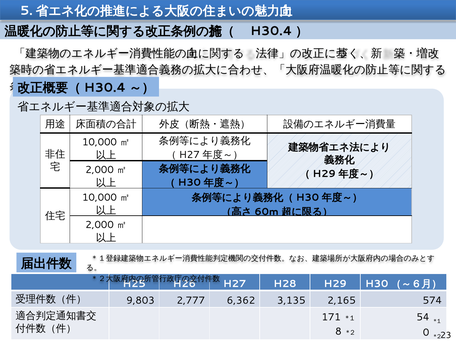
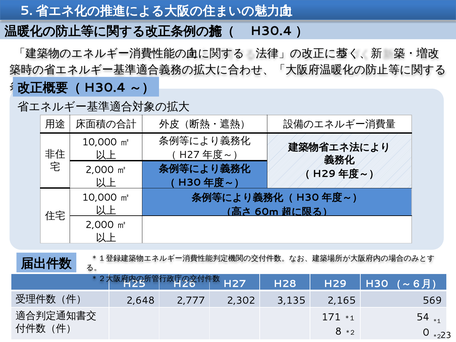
9,803: 9,803 -> 2,648 (140, 301)
6,362: 6,362 -> 2,302 (241, 301)
574: 574 -> 569 (432, 301)
